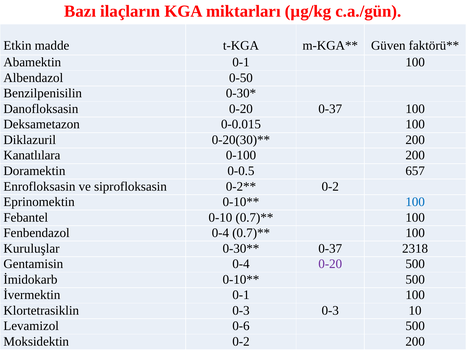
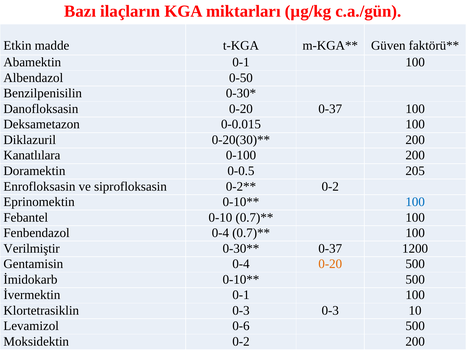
657: 657 -> 205 (415, 171)
Kuruluşlar: Kuruluşlar -> Verilmiştir (32, 248)
2318: 2318 -> 1200 (415, 248)
0-20 colour: purple -> orange (330, 264)
